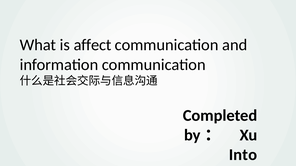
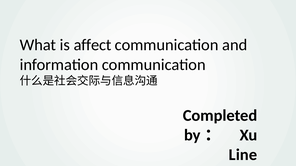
Into: Into -> Line (243, 155)
